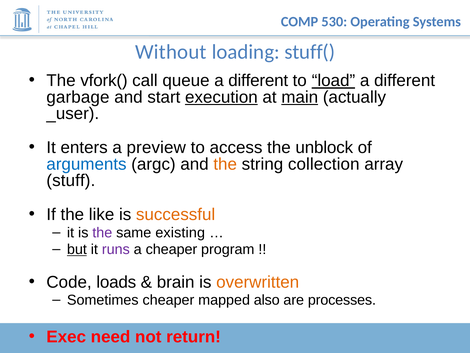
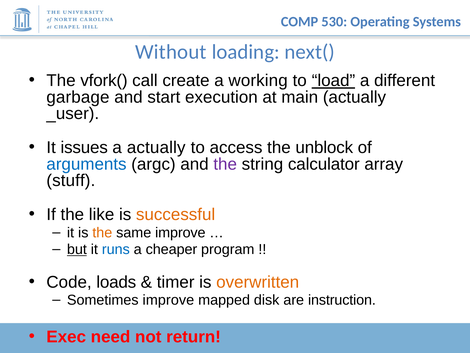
stuff(: stuff( -> next( (310, 52)
queue: queue -> create (186, 81)
different: different -> working (258, 81)
execution underline: present -> none (221, 97)
main underline: present -> none (300, 97)
enters: enters -> issues (84, 147)
a preview: preview -> actually (156, 147)
the colour: orange -> purple (225, 164)
collection: collection -> calculator (324, 164)
the colour: purple -> orange (102, 232)
same existing: existing -> improve (180, 232)
runs colour: purple -> blue (116, 249)
brain: brain -> timer (176, 282)
Sometimes cheaper: cheaper -> improve (168, 300)
also: also -> disk (267, 300)
processes: processes -> instruction (342, 300)
